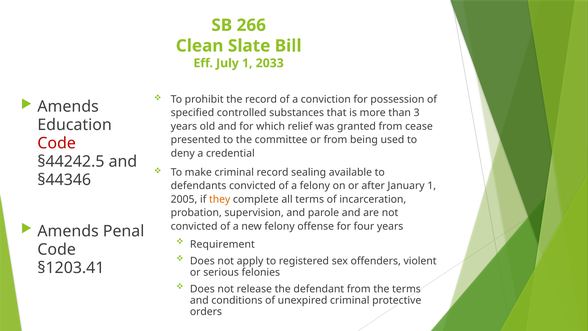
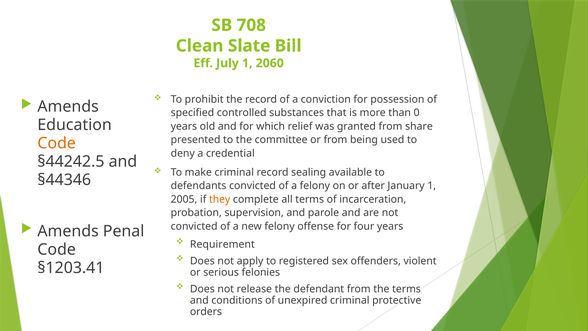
266: 266 -> 708 (251, 25)
2033: 2033 -> 2060 (270, 63)
3: 3 -> 0 (417, 113)
cease: cease -> share (419, 126)
Code colour: red -> orange (57, 143)
